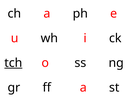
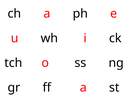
tch underline: present -> none (13, 63)
